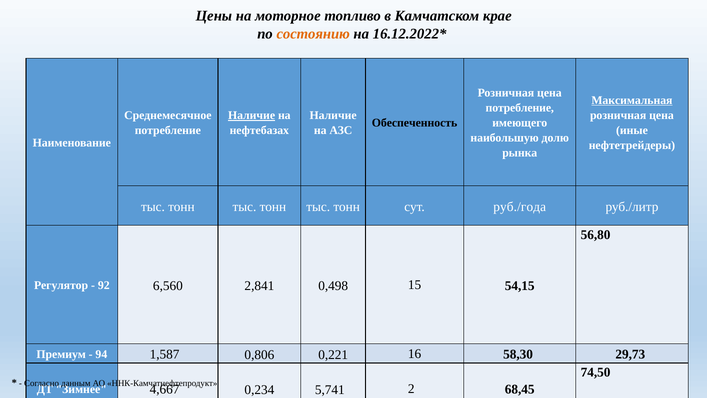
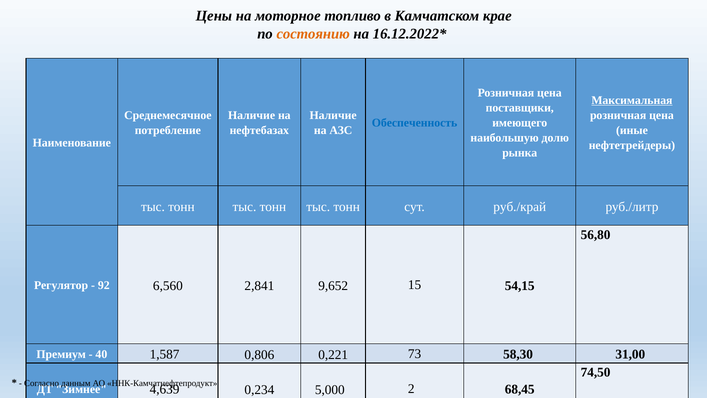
потребление: потребление -> поставщики (520, 108)
Наличие underline: present -> none (252, 115)
Обеспеченность colour: black -> blue (415, 123)
руб./года: руб./года -> руб./край (520, 207)
0,498: 0,498 -> 9,652 (333, 286)
94: 94 -> 40 (101, 354)
16: 16 -> 73 (415, 353)
29,73: 29,73 -> 31,00 (630, 354)
4,667: 4,667 -> 4,639 (165, 389)
5,741: 5,741 -> 5,000 (330, 389)
